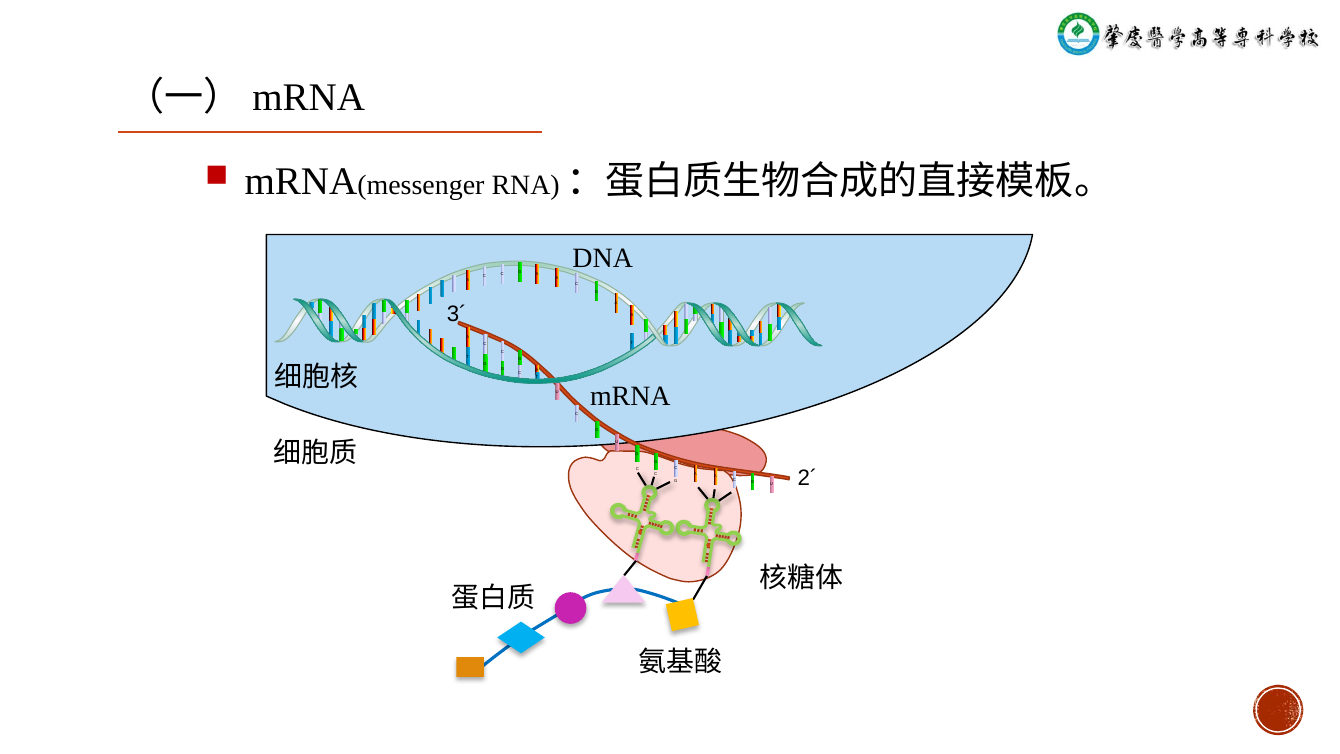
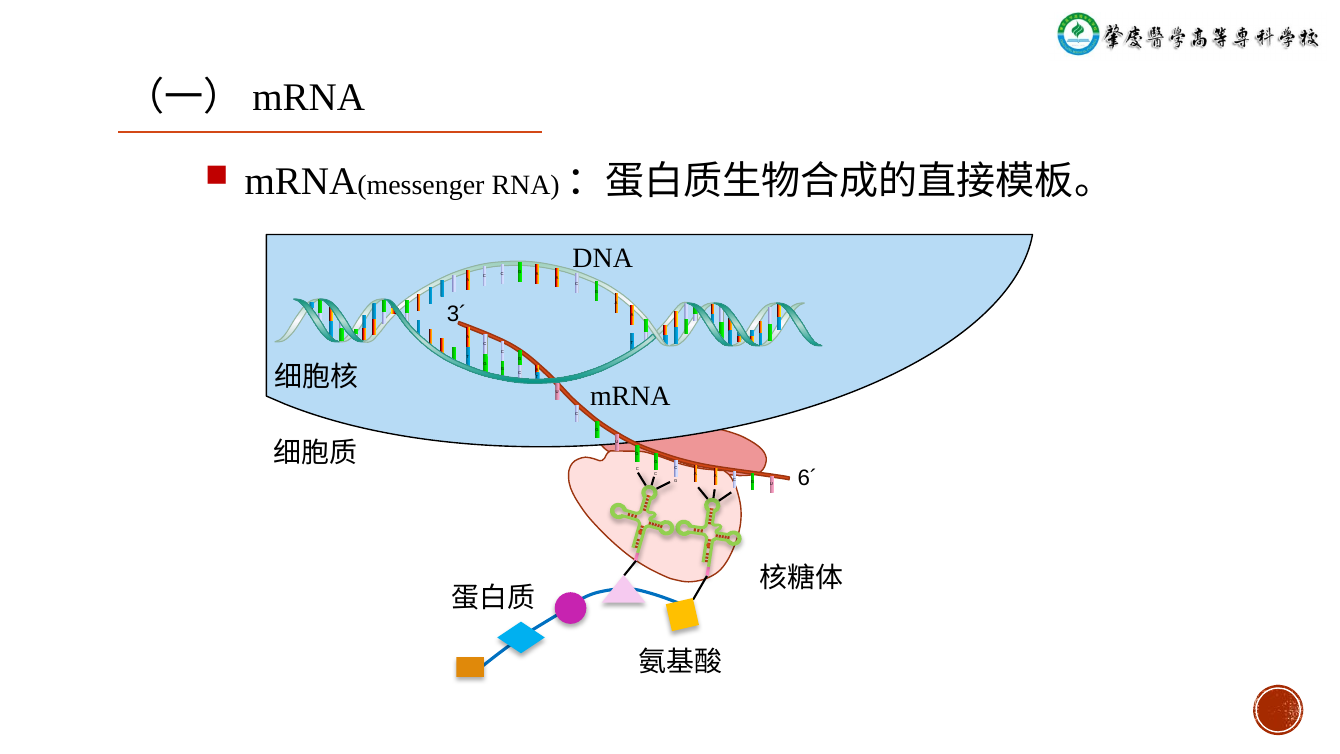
2´: 2´ -> 6´ (808, 478)
